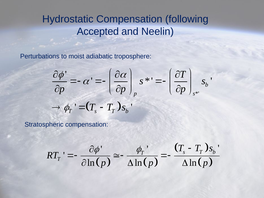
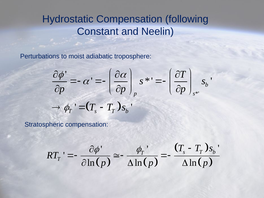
Accepted: Accepted -> Constant (98, 31)
